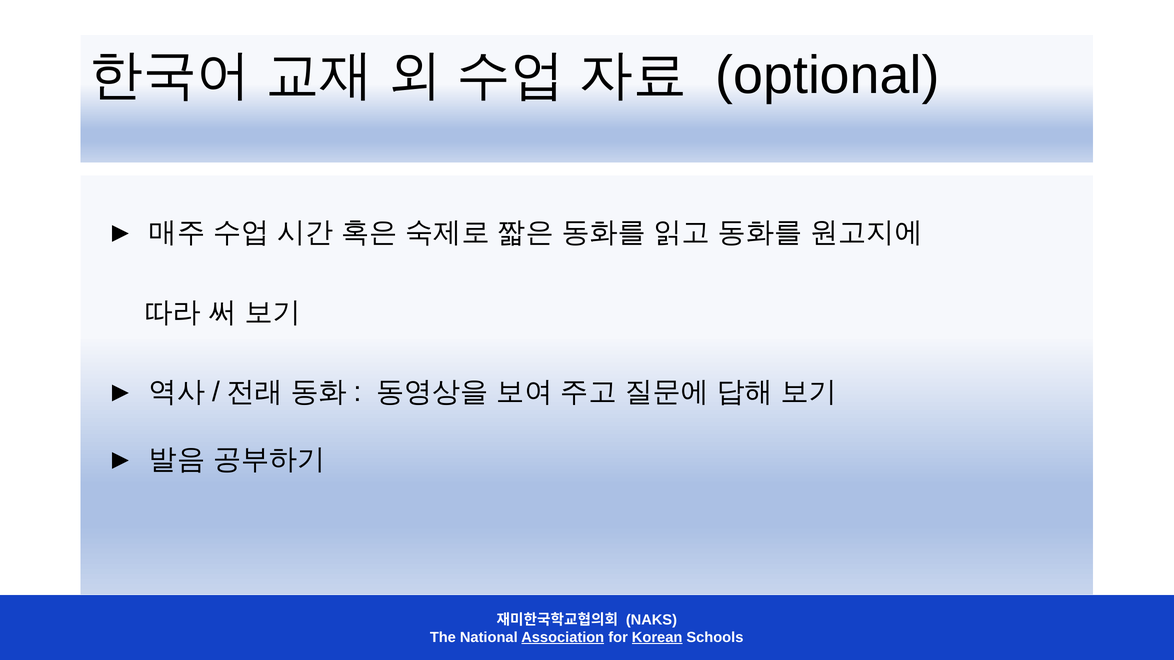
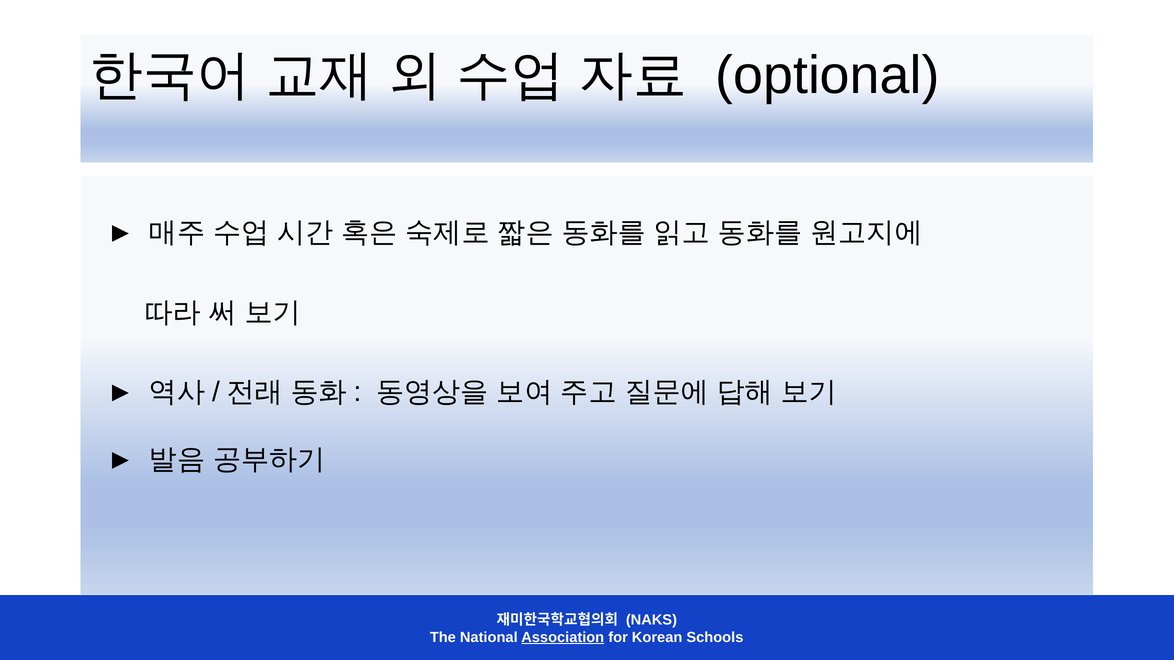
Korean underline: present -> none (657, 638)
